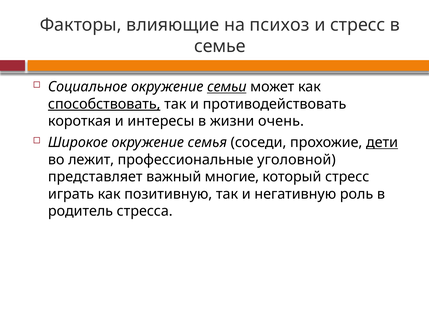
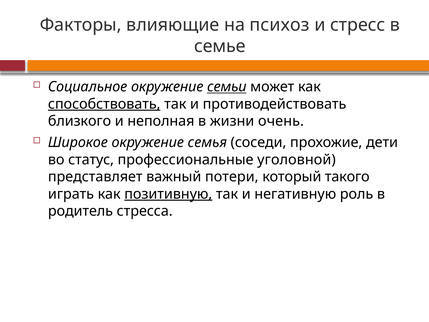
короткая: короткая -> близкого (80, 121)
интересы: интересы -> неполная (161, 121)
дети underline: present -> none (382, 142)
лежит: лежит -> статус (91, 160)
многие: многие -> потери (232, 177)
который стресс: стресс -> такого (347, 177)
позитивную underline: none -> present (168, 194)
